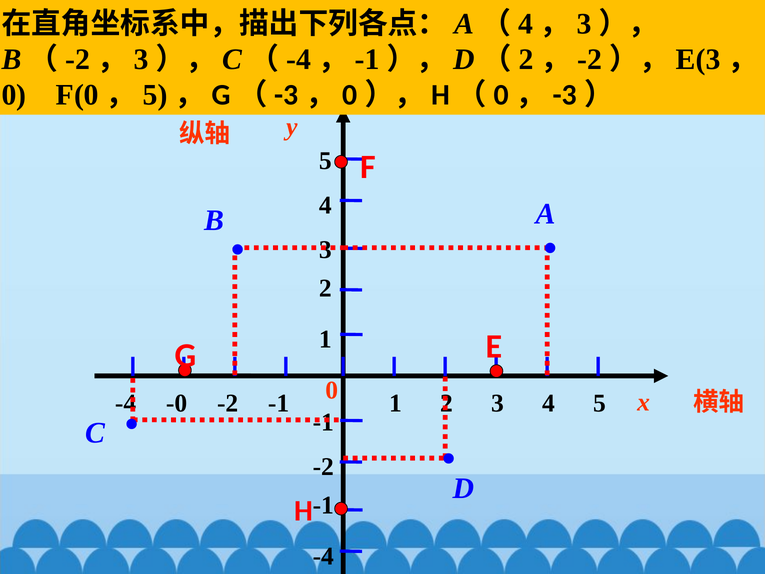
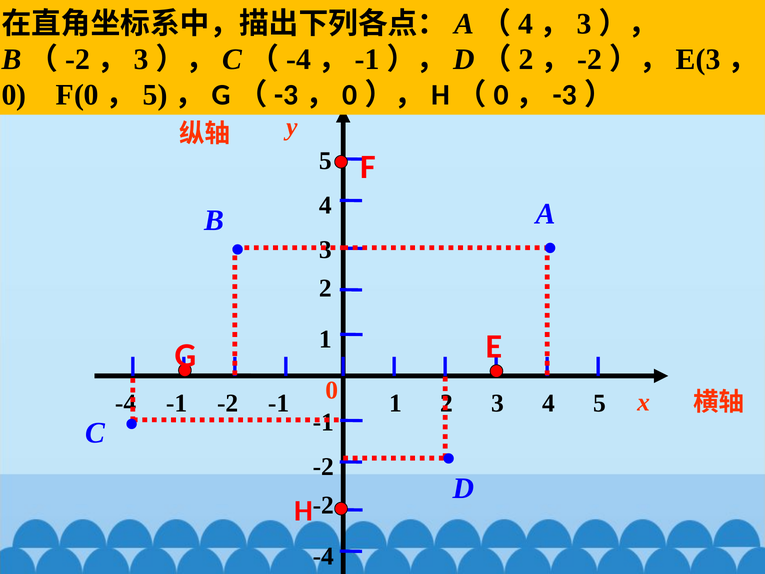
-0: -0 -> -1 (177, 403)
-1: -1 -> -2 (323, 505)
